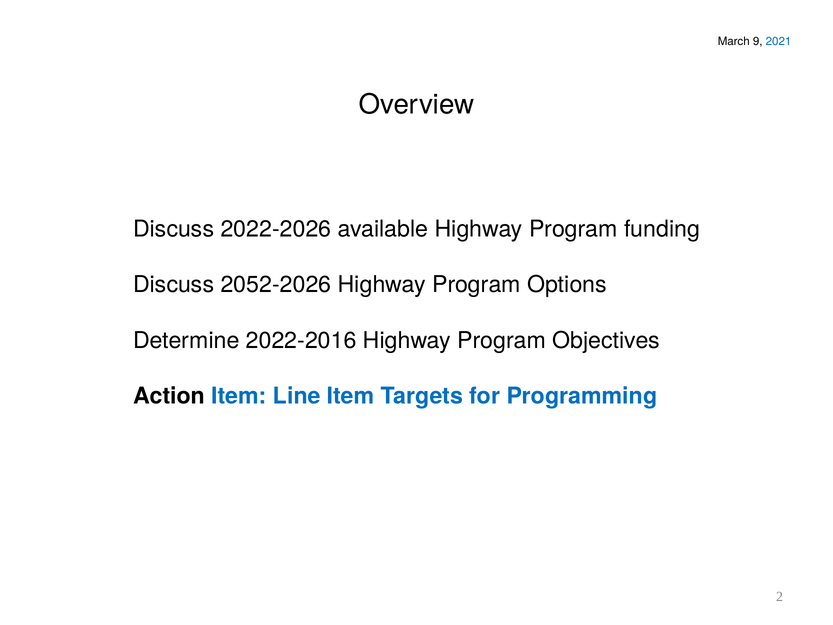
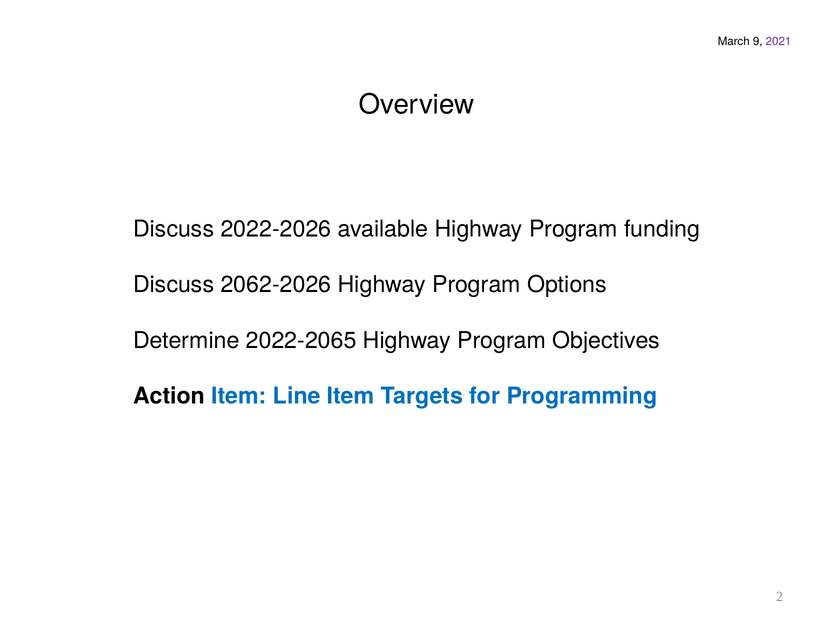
2021 colour: blue -> purple (779, 42)
2052-2026: 2052-2026 -> 2062-2026 (276, 285)
2022-2016: 2022-2016 -> 2022-2065 (301, 340)
